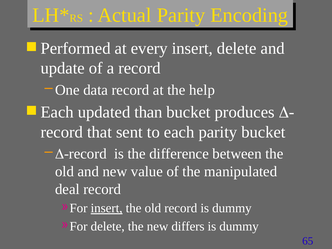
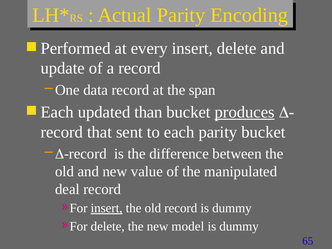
help: help -> span (202, 90)
produces underline: none -> present (245, 112)
differs: differs -> model (188, 226)
